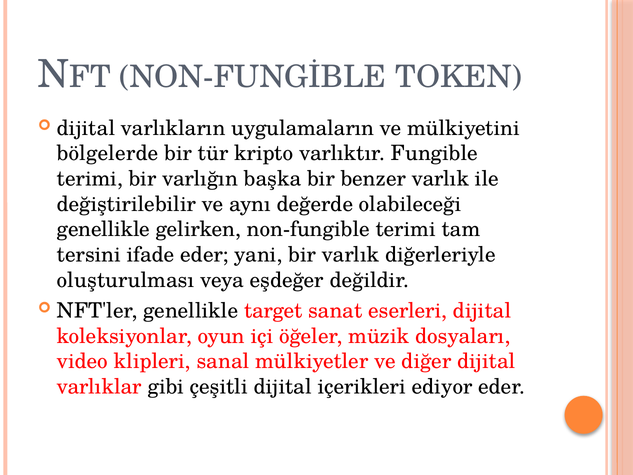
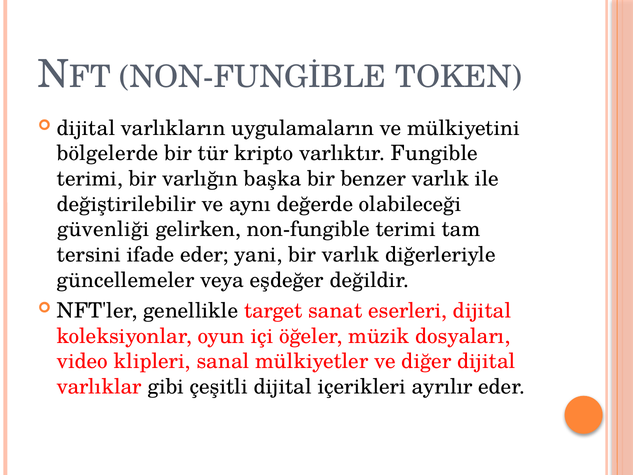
genellikle: genellikle -> güvenliği (103, 229)
oluşturulması: oluşturulması -> güncellemeler (126, 280)
ediyor: ediyor -> ayrılır (442, 387)
